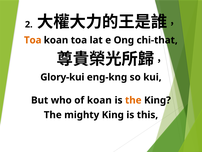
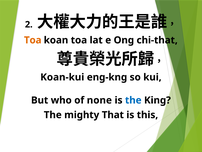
Glory-kui: Glory-kui -> Koan-kui (62, 77)
of koan: koan -> none (99, 100)
the colour: orange -> blue (133, 100)
mighty King: King -> That (113, 115)
